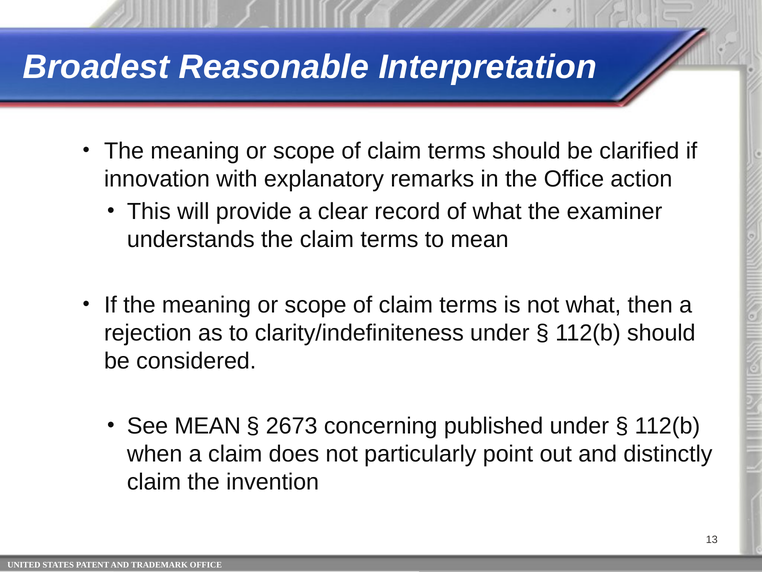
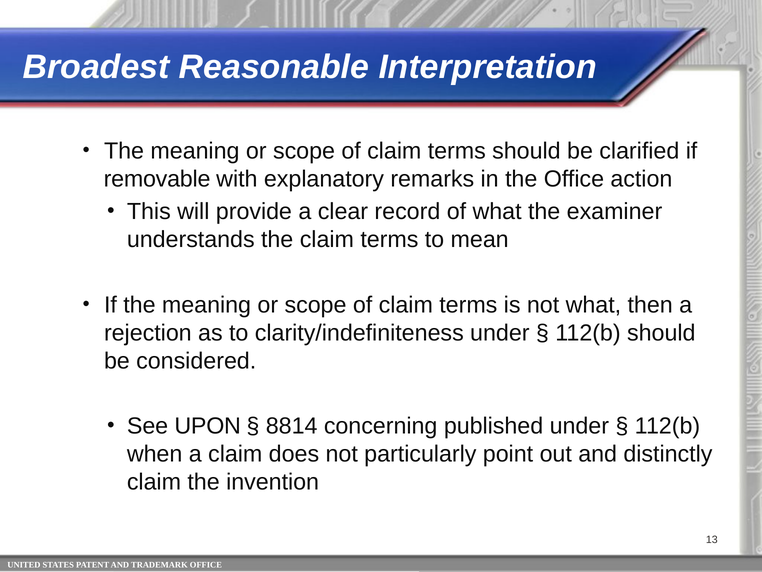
innovation: innovation -> removable (157, 179)
See MEAN: MEAN -> UPON (208, 426)
2673: 2673 -> 8814 (292, 426)
